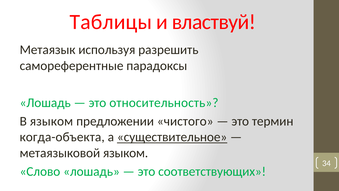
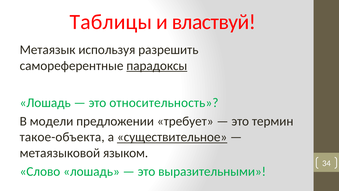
парадоксы underline: none -> present (157, 66)
В языком: языком -> модели (52, 121)
чистого: чистого -> требует (185, 121)
когда-объекта: когда-объекта -> такое-объекта (62, 137)
соответствующих: соответствующих -> выразительными (212, 171)
